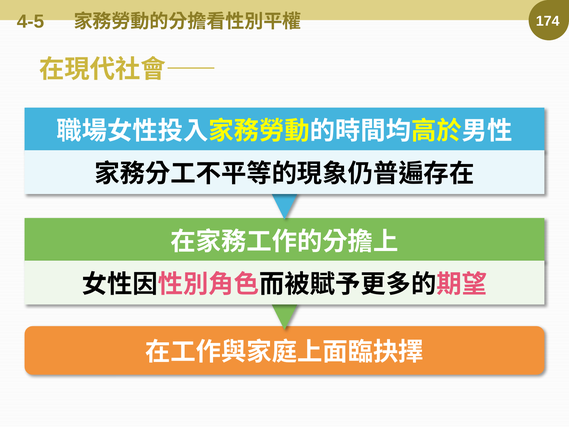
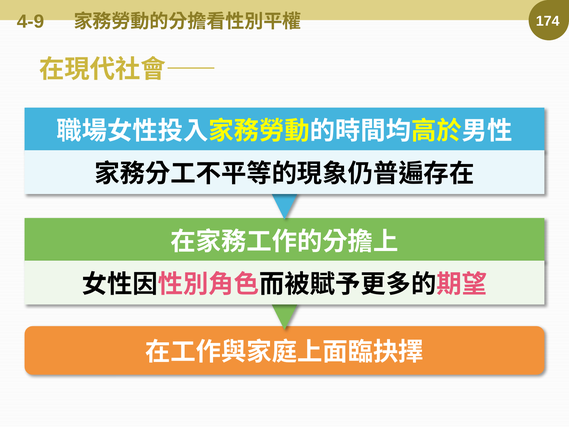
4-5: 4-5 -> 4-9 (30, 21)
